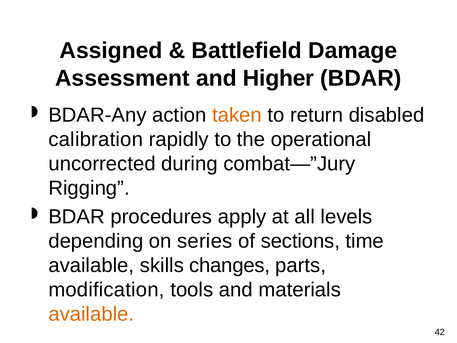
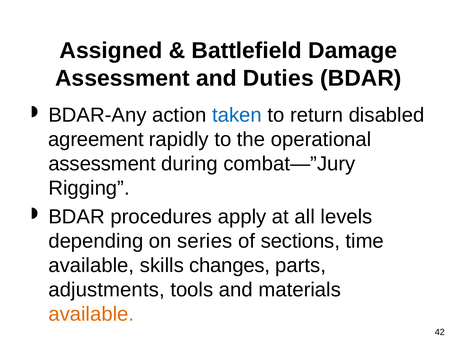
Higher: Higher -> Duties (278, 78)
taken colour: orange -> blue (237, 115)
calibration: calibration -> agreement (96, 139)
uncorrected: uncorrected -> assessment (102, 164)
modification: modification -> adjustments (107, 290)
